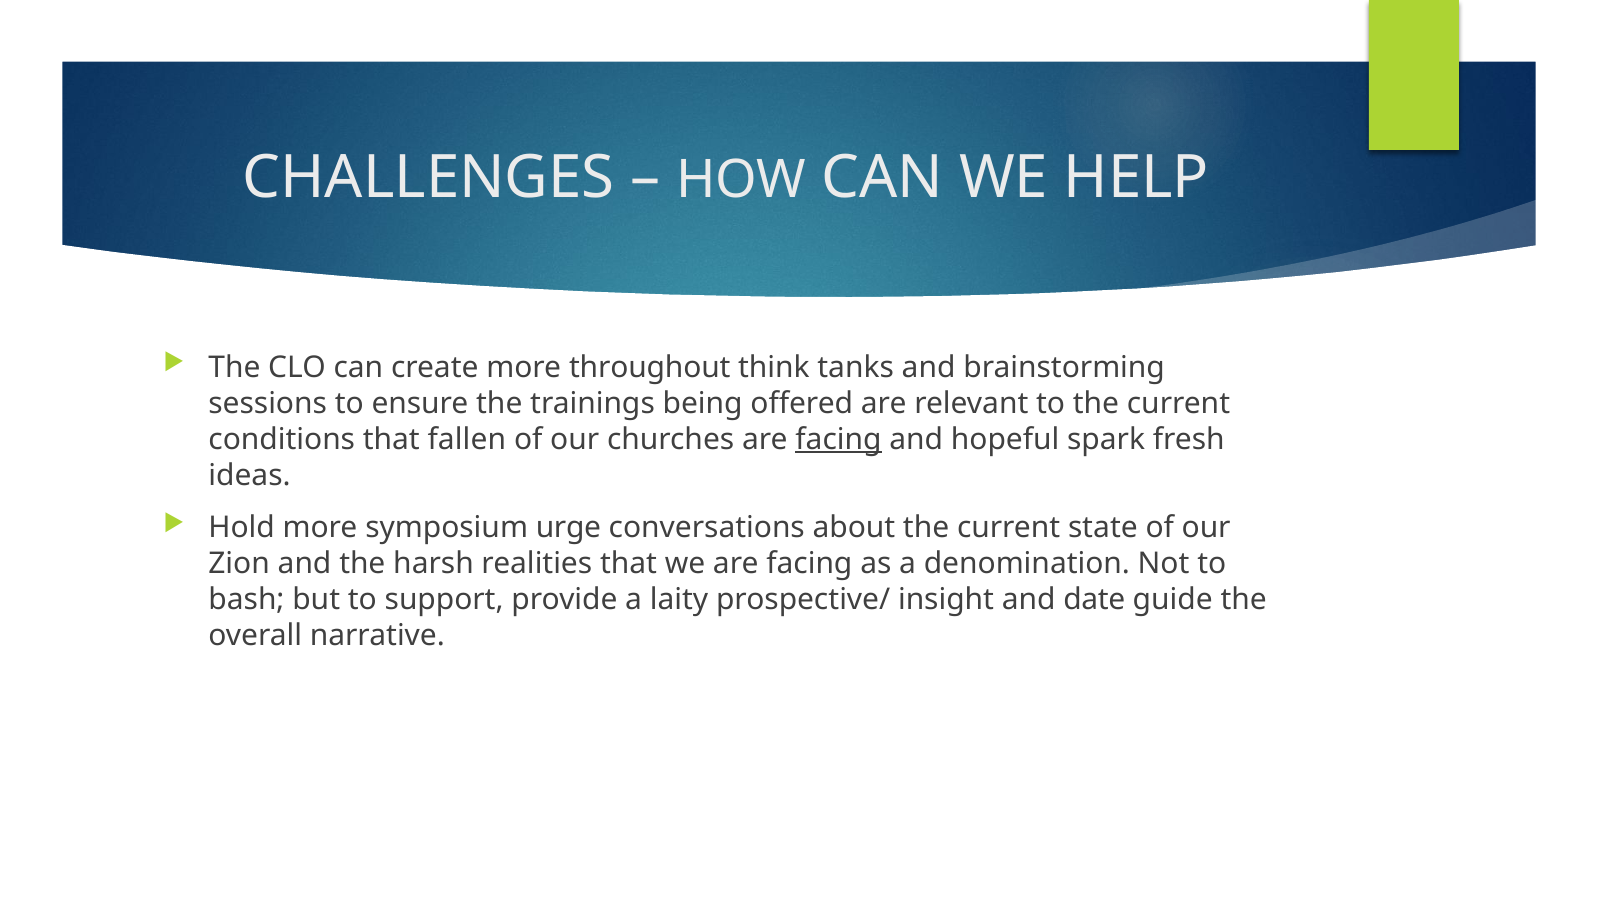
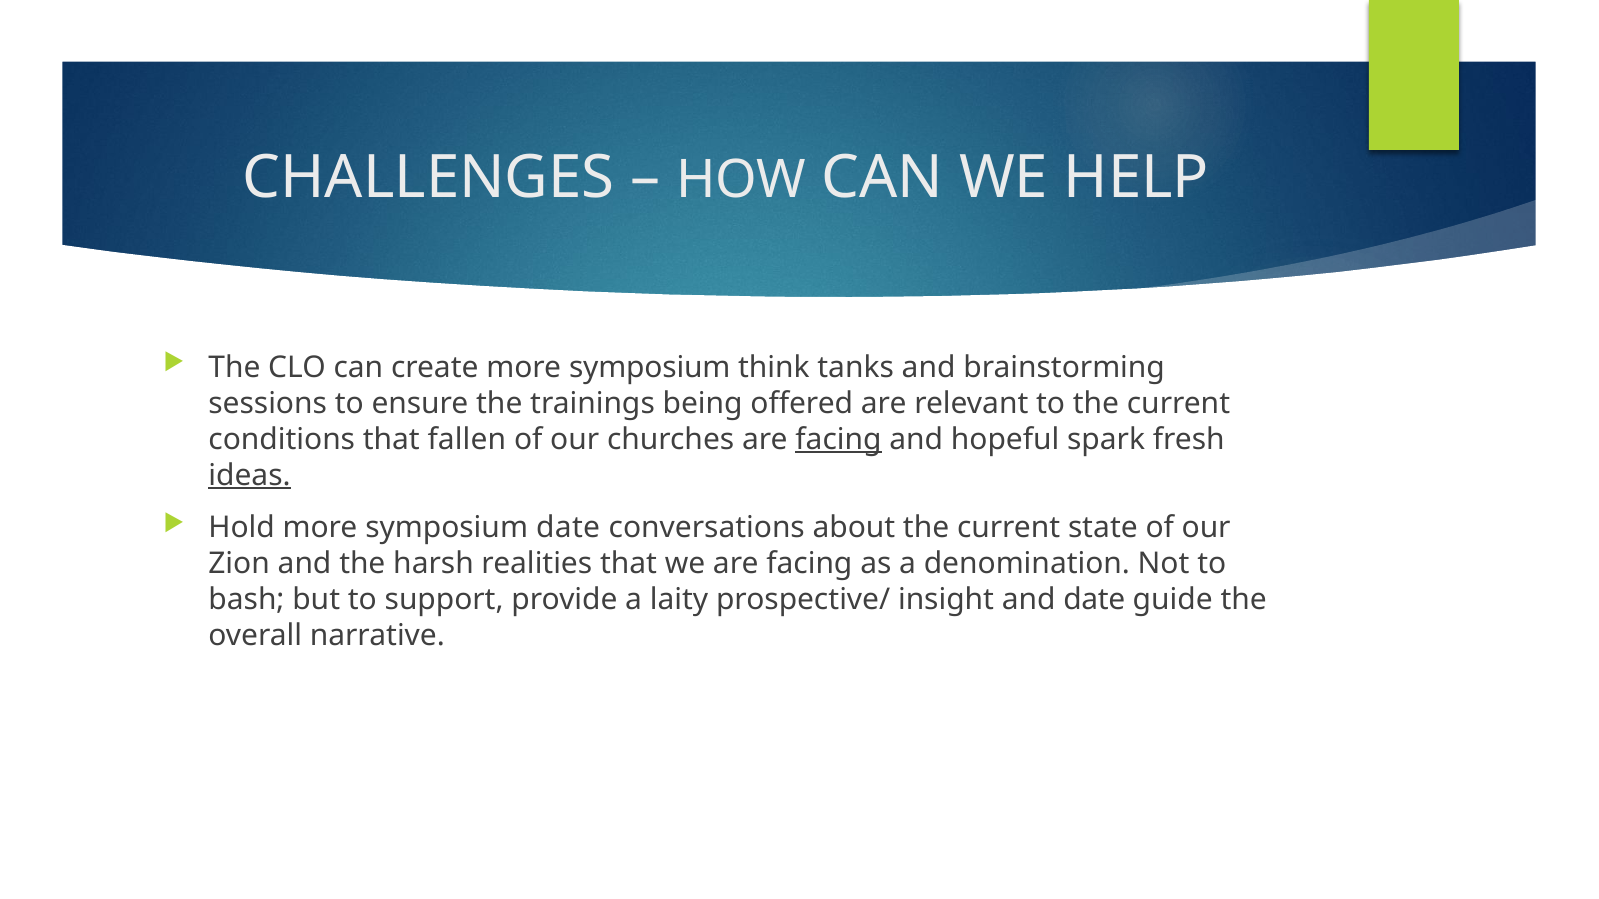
create more throughout: throughout -> symposium (650, 368)
ideas underline: none -> present (250, 475)
symposium urge: urge -> date (568, 528)
